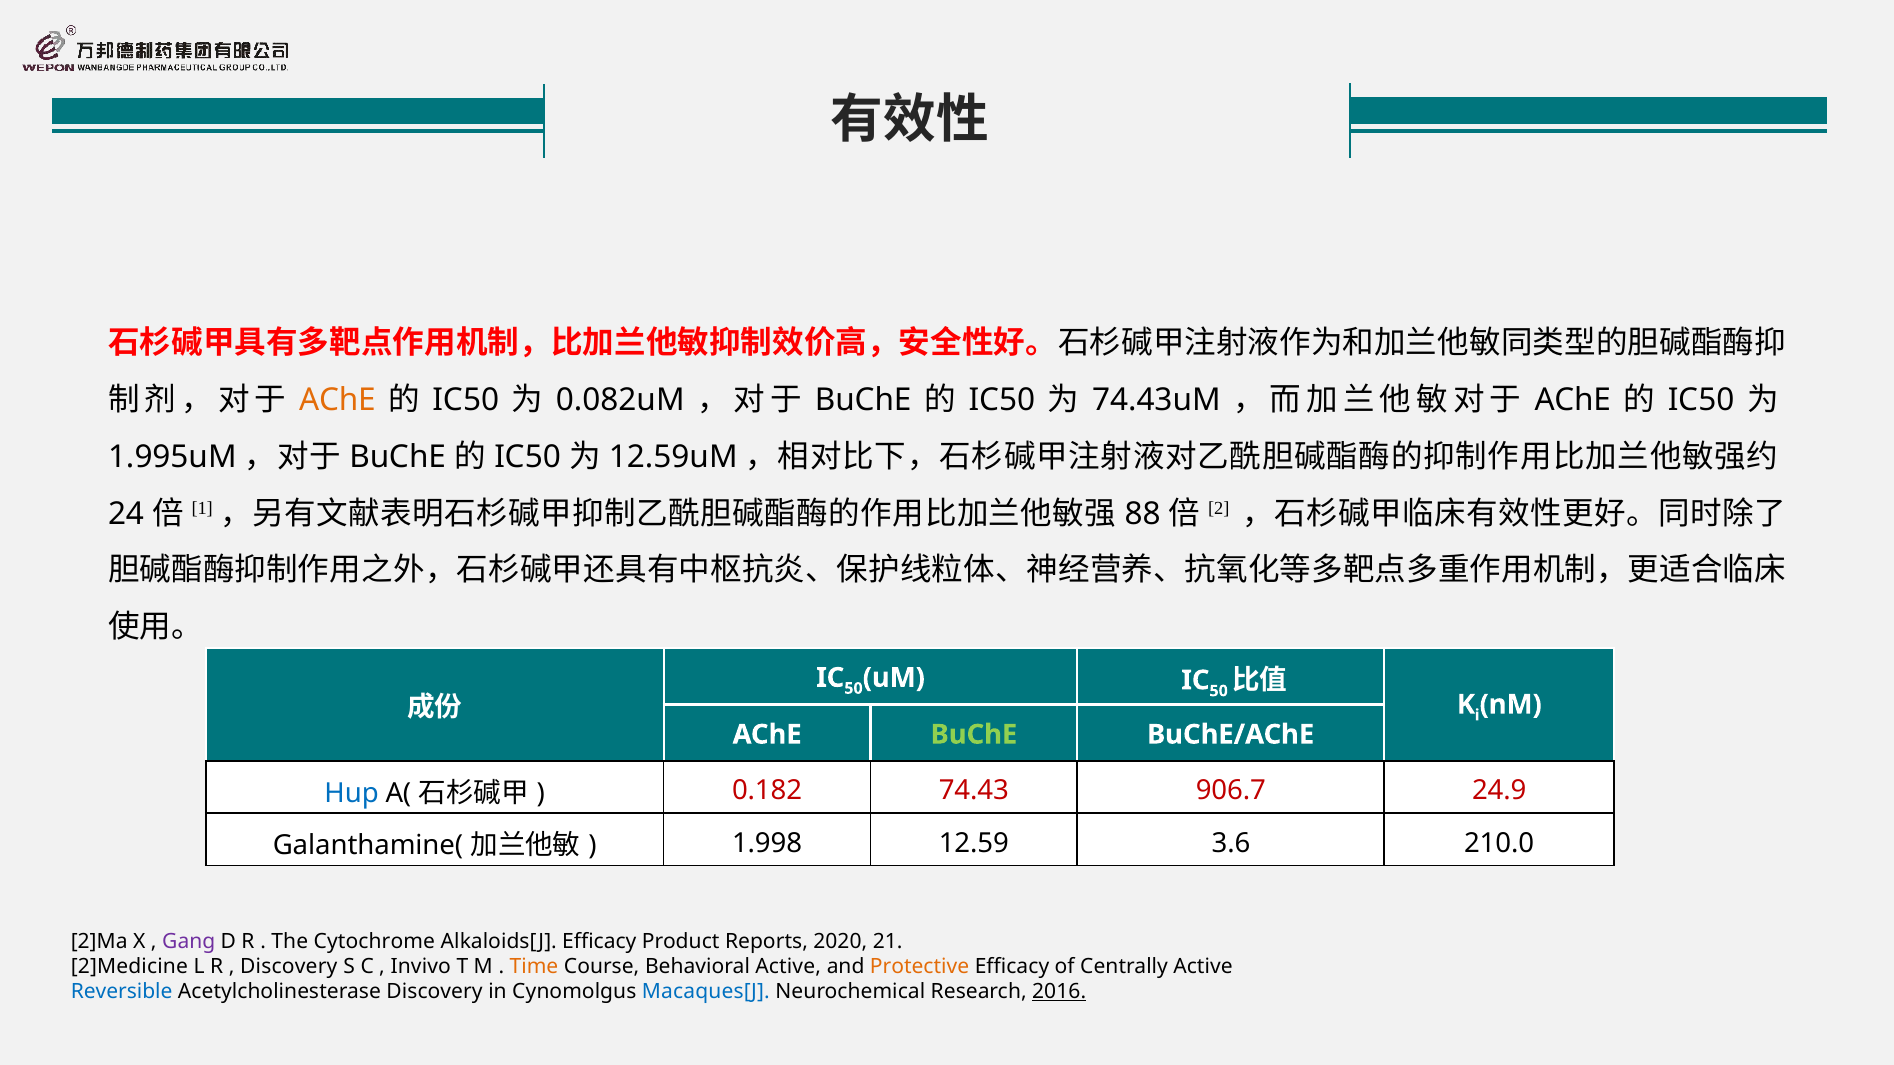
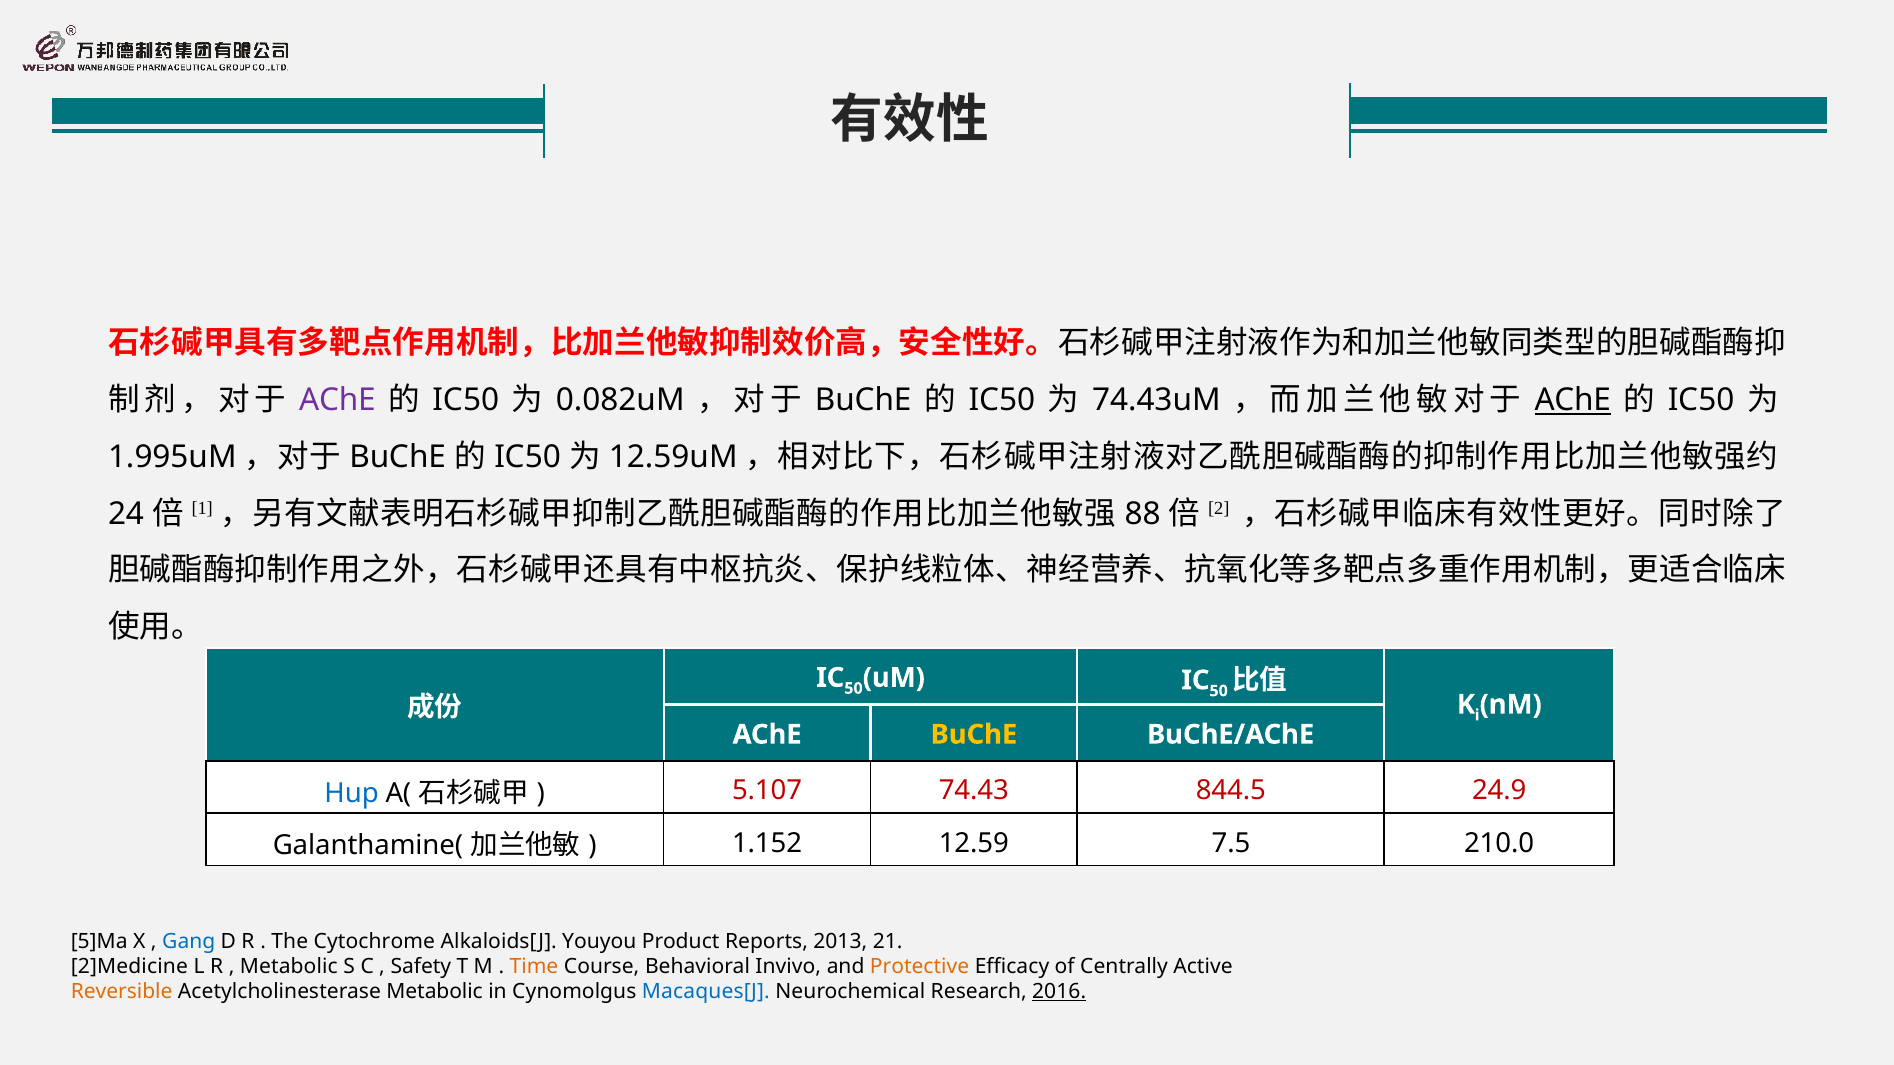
AChE colour: orange -> purple (337, 400)
AChE underline: none -> present (1573, 400)
BuChE colour: light green -> yellow (974, 735)
0.182: 0.182 -> 5.107 (767, 791)
906.7: 906.7 -> 844.5 (1231, 791)
1.998: 1.998 -> 1.152 (767, 843)
3.6: 3.6 -> 7.5 (1231, 843)
2]Ma: 2]Ma -> 5]Ma (99, 942)
Gang colour: purple -> blue (189, 942)
Alkaloids[J Efficacy: Efficacy -> Youyou (599, 942)
2020: 2020 -> 2013 (840, 942)
Discovery: Discovery -> Metabolic (289, 967)
Invivo: Invivo -> Safety (421, 967)
Behavioral Active: Active -> Invivo (788, 967)
Reversible colour: blue -> orange (122, 992)
Acetylcholinesterase Discovery: Discovery -> Metabolic (435, 992)
